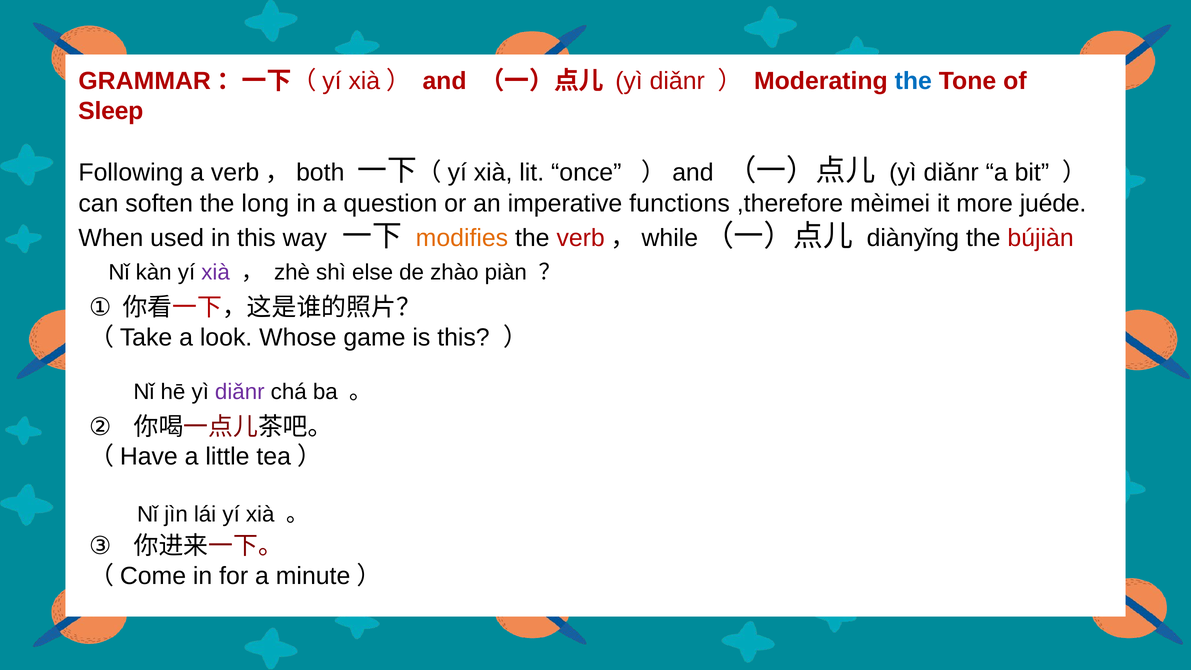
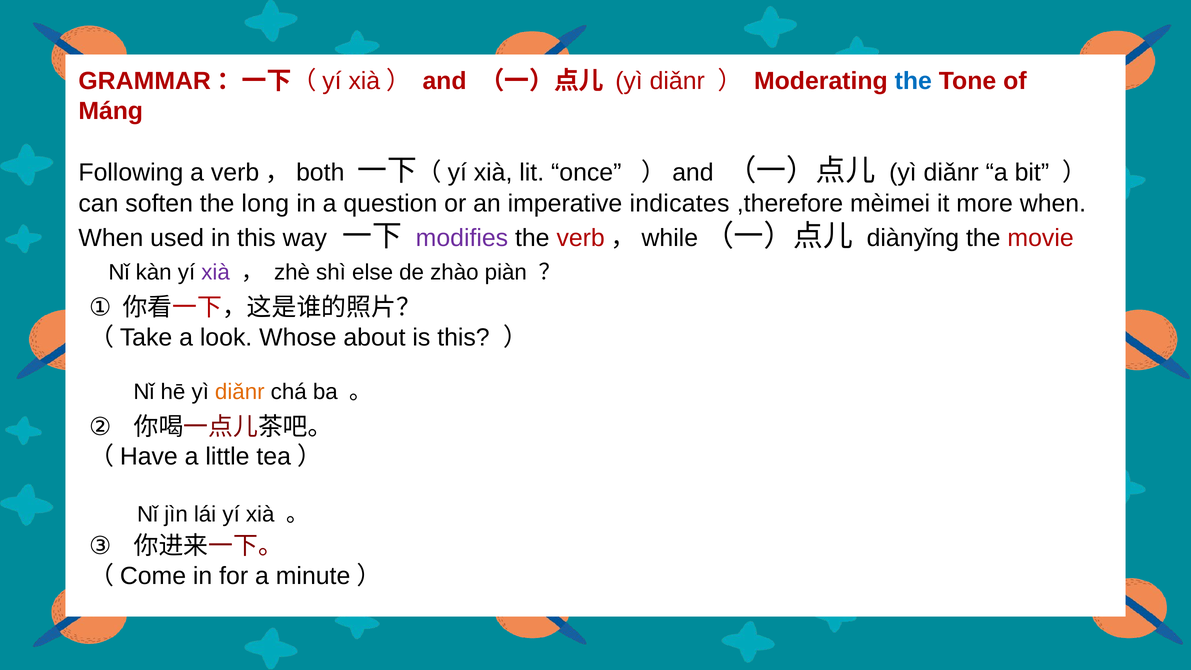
Sleep: Sleep -> Máng (111, 111)
functions: functions -> indicates (679, 203)
more juéde: juéde -> when (1053, 203)
modifies colour: orange -> purple (462, 238)
bújiàn: bújiàn -> movie (1041, 238)
game: game -> about (374, 337)
diǎnr colour: purple -> orange (240, 392)
